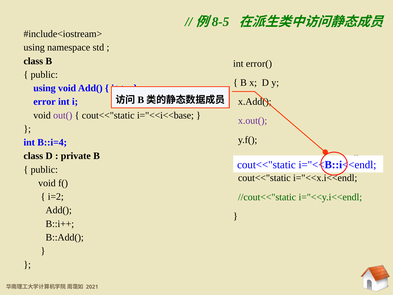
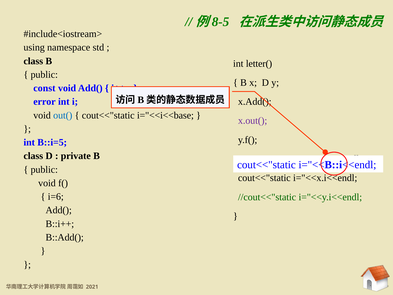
error(: error( -> letter( (259, 63)
using: using -> const (44, 88)
out( colour: purple -> blue (63, 115)
B::i=4: B::i=4 -> B::i=5 (52, 142)
i=2: i=2 -> i=6 (56, 197)
